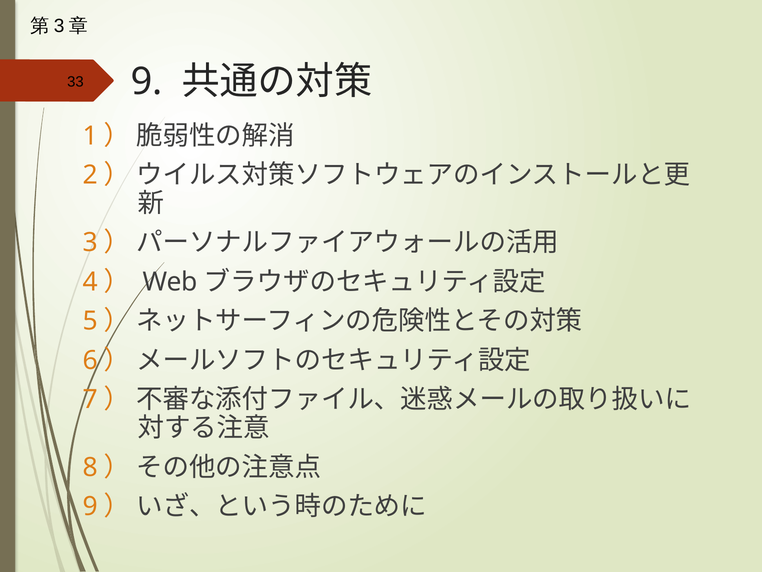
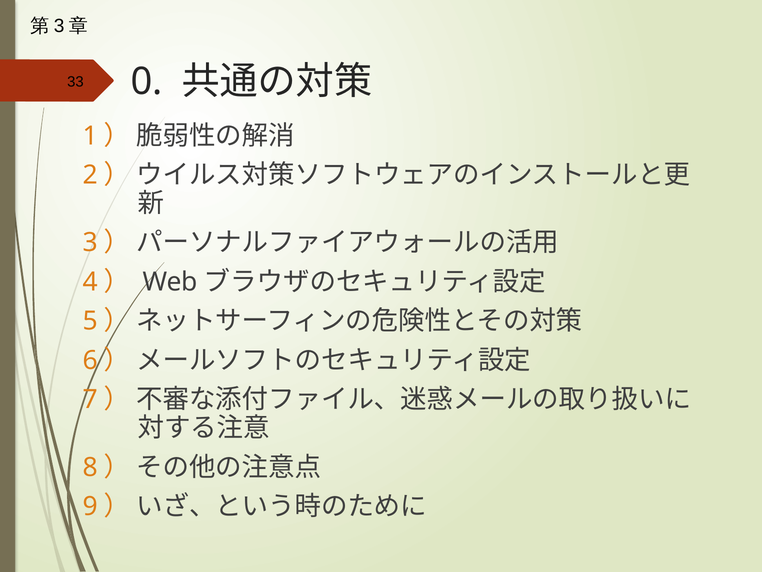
33 9: 9 -> 0 (147, 82)
